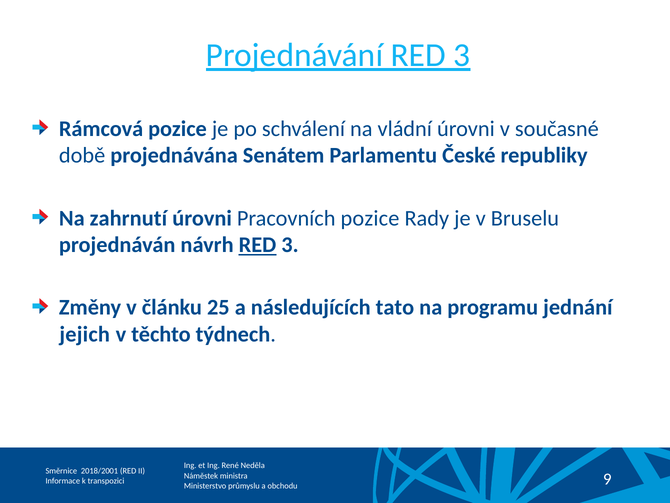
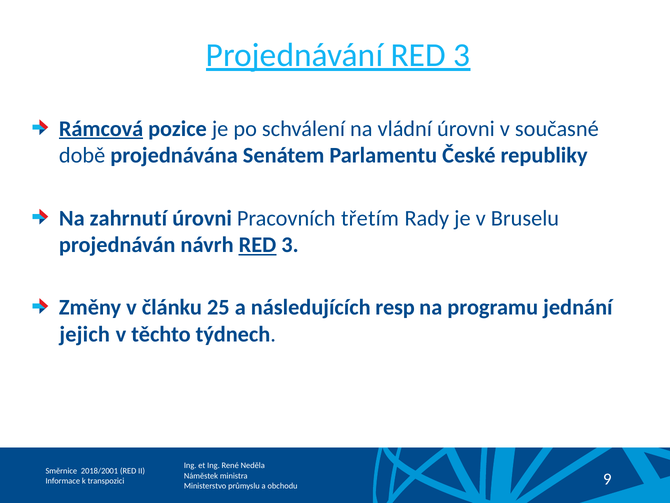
Rámcová underline: none -> present (101, 129)
Pracovních pozice: pozice -> třetím (370, 218)
tato: tato -> resp (395, 307)
